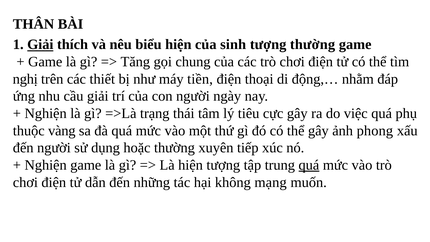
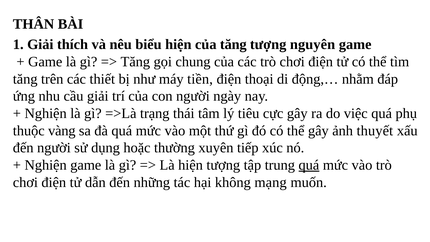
Giải underline: present -> none (40, 45)
của sinh: sinh -> tăng (233, 45)
tượng thường: thường -> nguyên (313, 45)
nghị: nghị -> tăng (25, 79)
phong: phong -> thuyết (375, 131)
